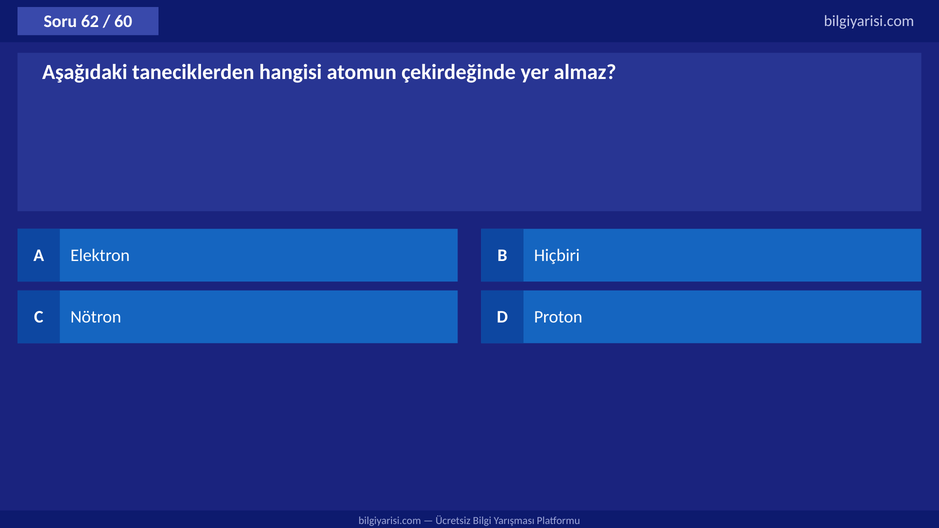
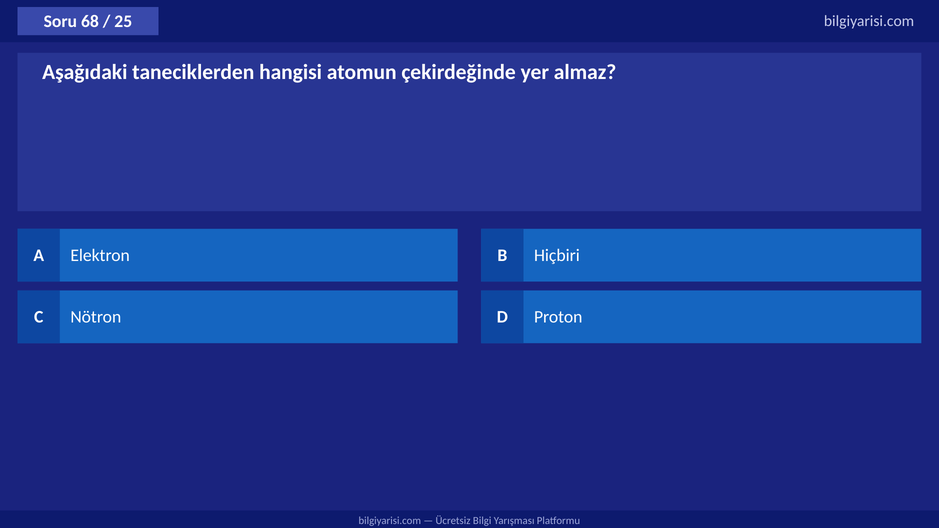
62: 62 -> 68 (90, 21)
60: 60 -> 25 (123, 21)
